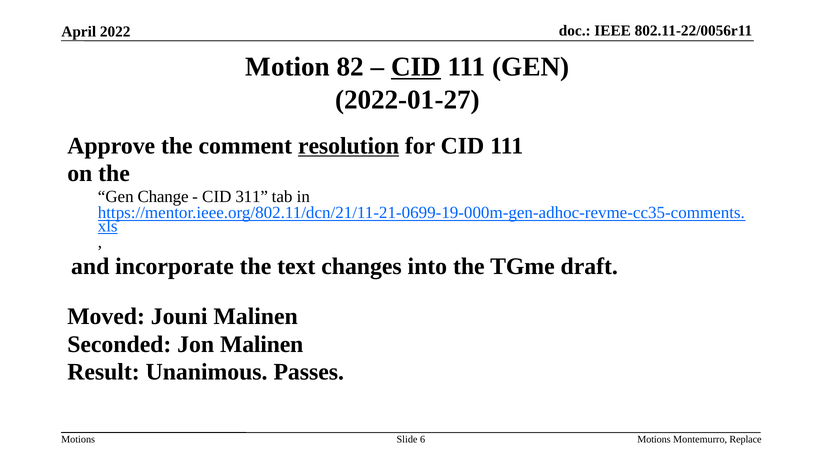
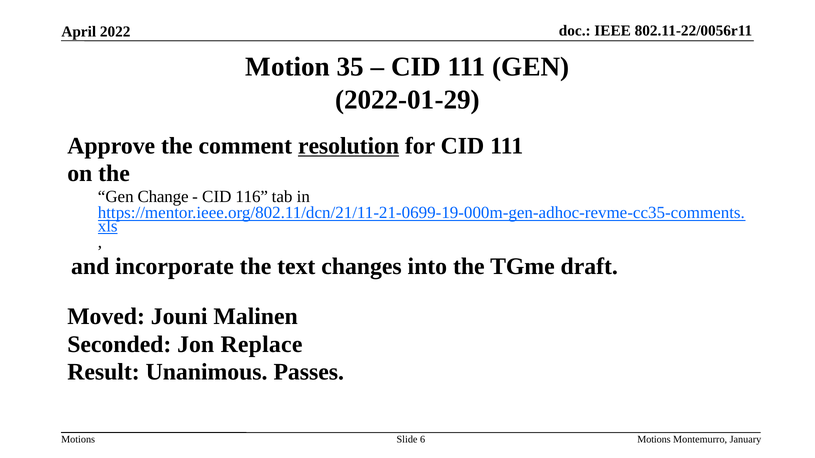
82: 82 -> 35 (350, 67)
CID underline: present -> none (416, 67)
2022-01-27: 2022-01-27 -> 2022-01-29 (407, 100)
311: 311 -> 116 (252, 197)
Jon Malinen: Malinen -> Replace (261, 345)
Replace: Replace -> January (745, 440)
